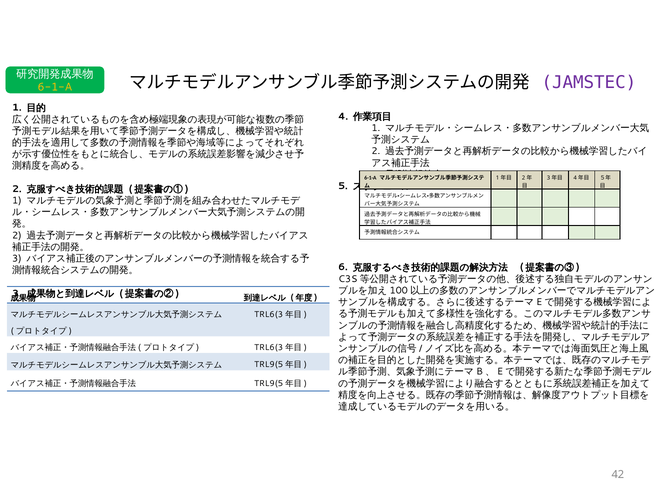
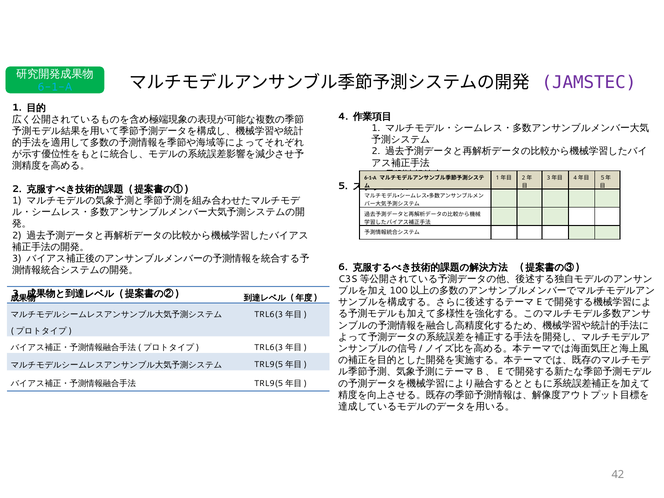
6-1-A colour: yellow -> light blue (55, 87)
